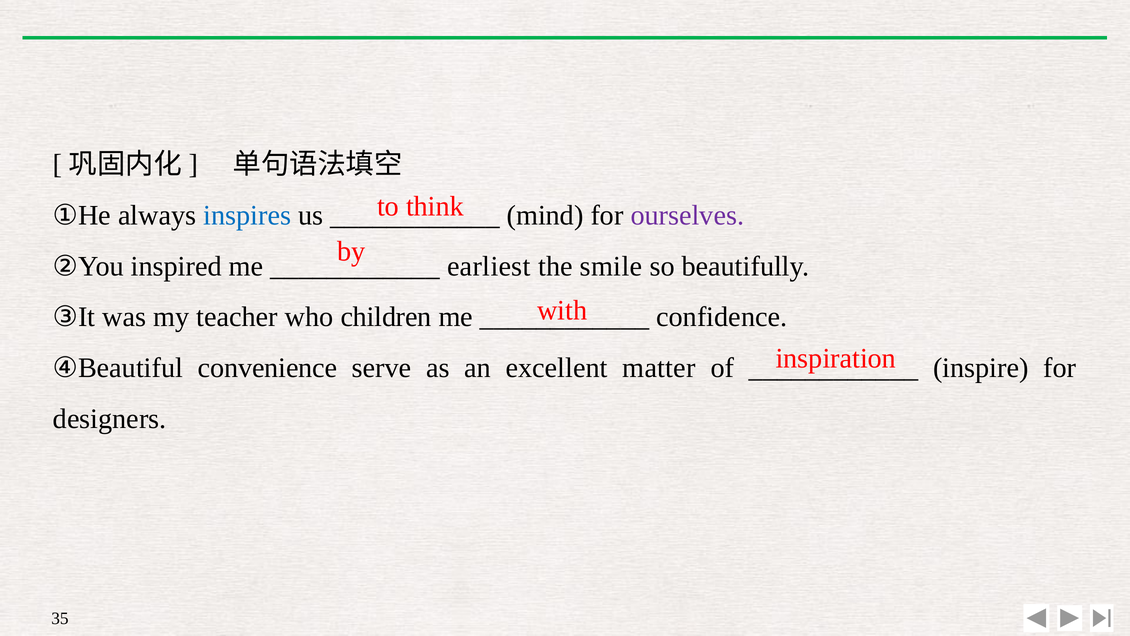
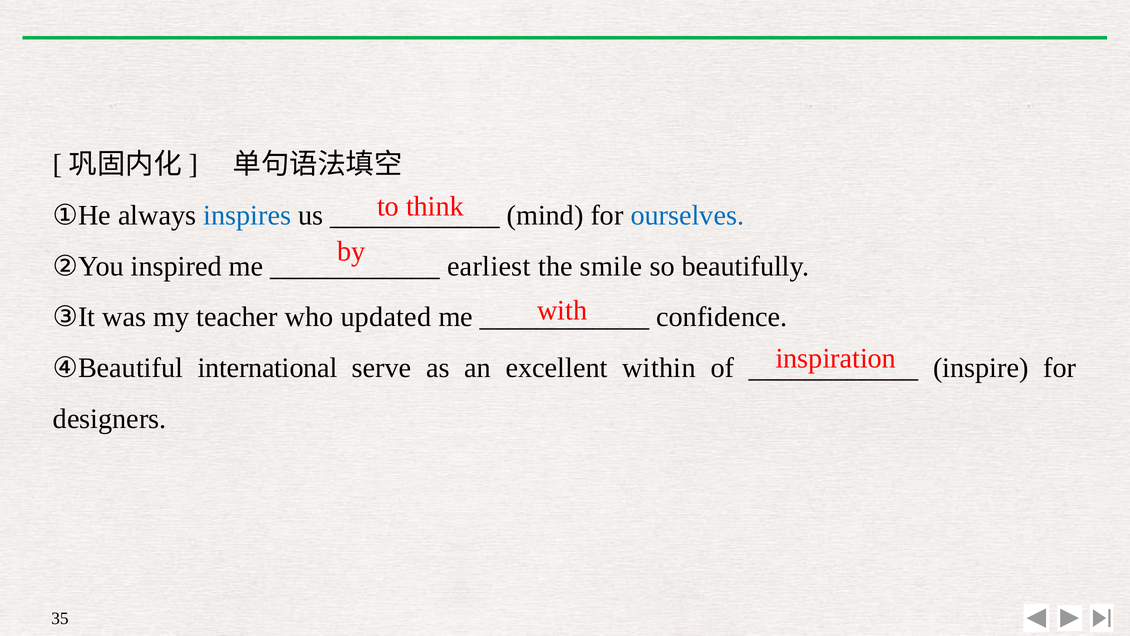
ourselves colour: purple -> blue (687, 215)
children: children -> updated (386, 317)
convenience: convenience -> international (268, 368)
matter: matter -> within (659, 368)
